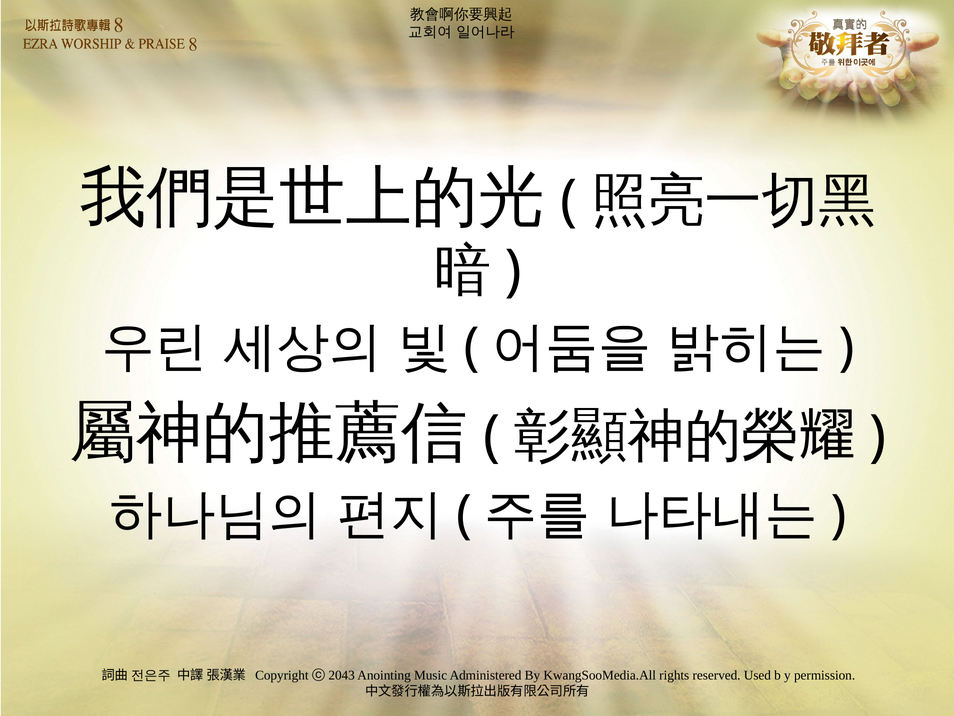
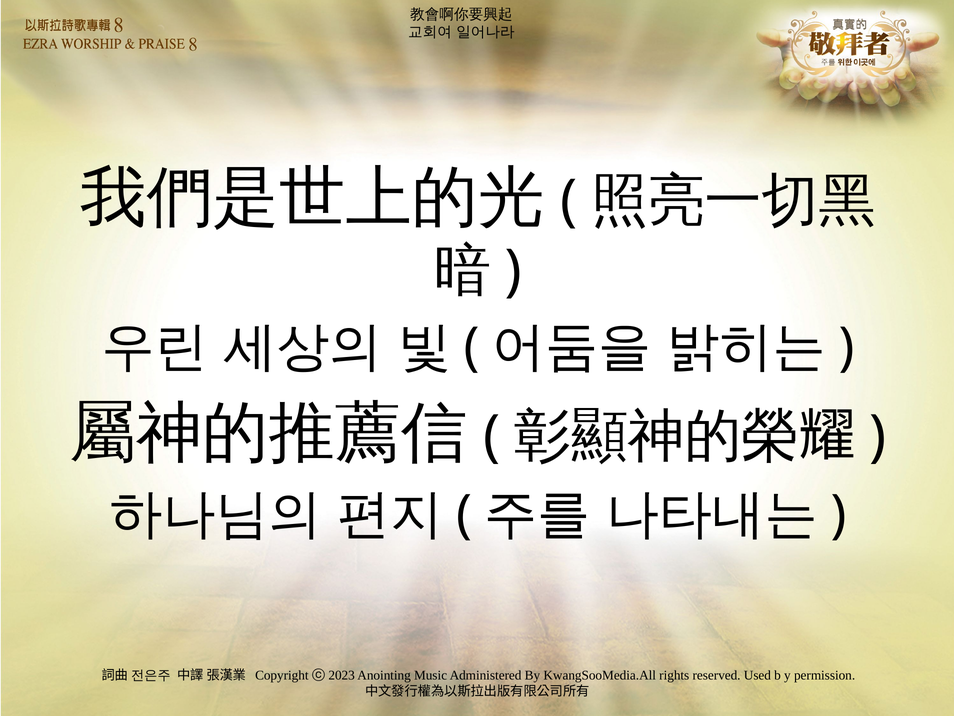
2043: 2043 -> 2023 (342, 675)
